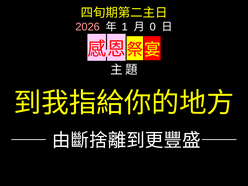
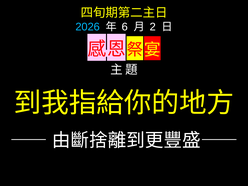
2026 colour: pink -> light blue (88, 27)
1: 1 -> 6 (125, 27)
0: 0 -> 2 (153, 27)
